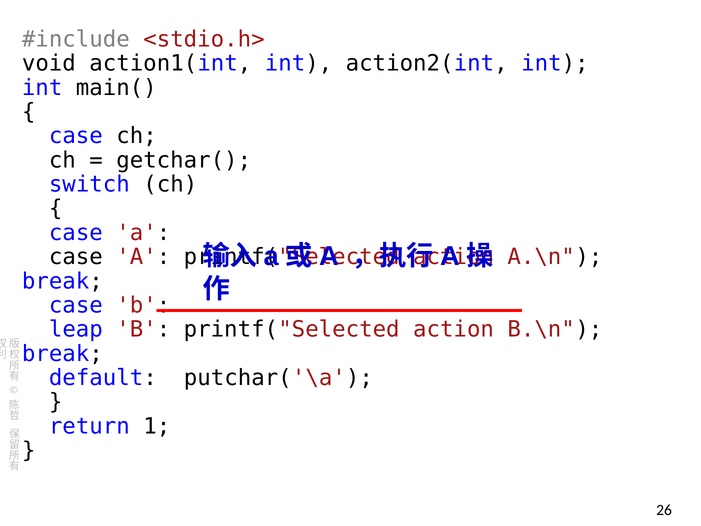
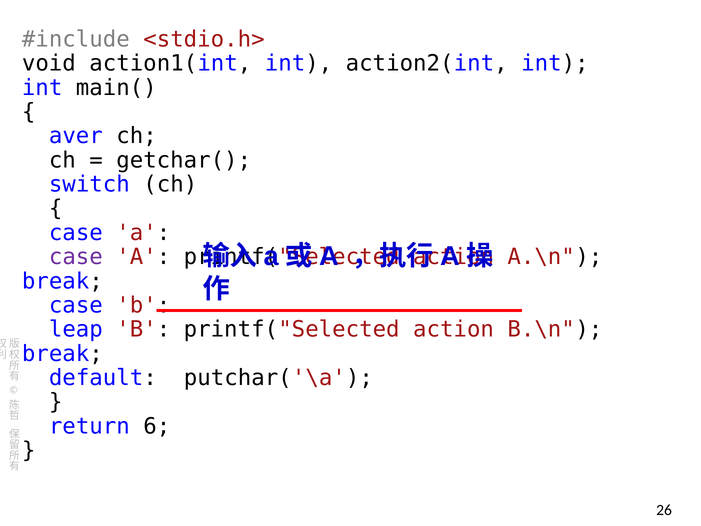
case: case -> aver (76, 136)
case colour: black -> purple (76, 257)
1: 1 -> 6 (157, 426)
